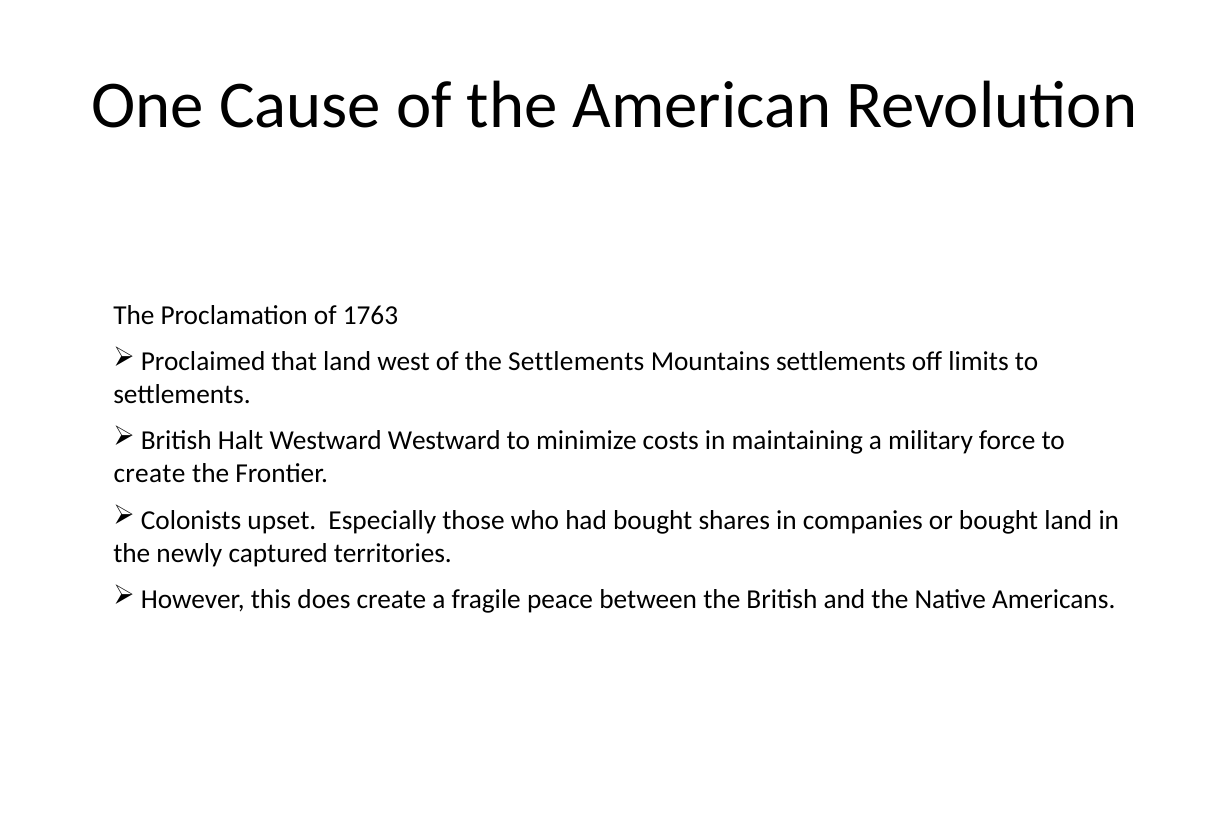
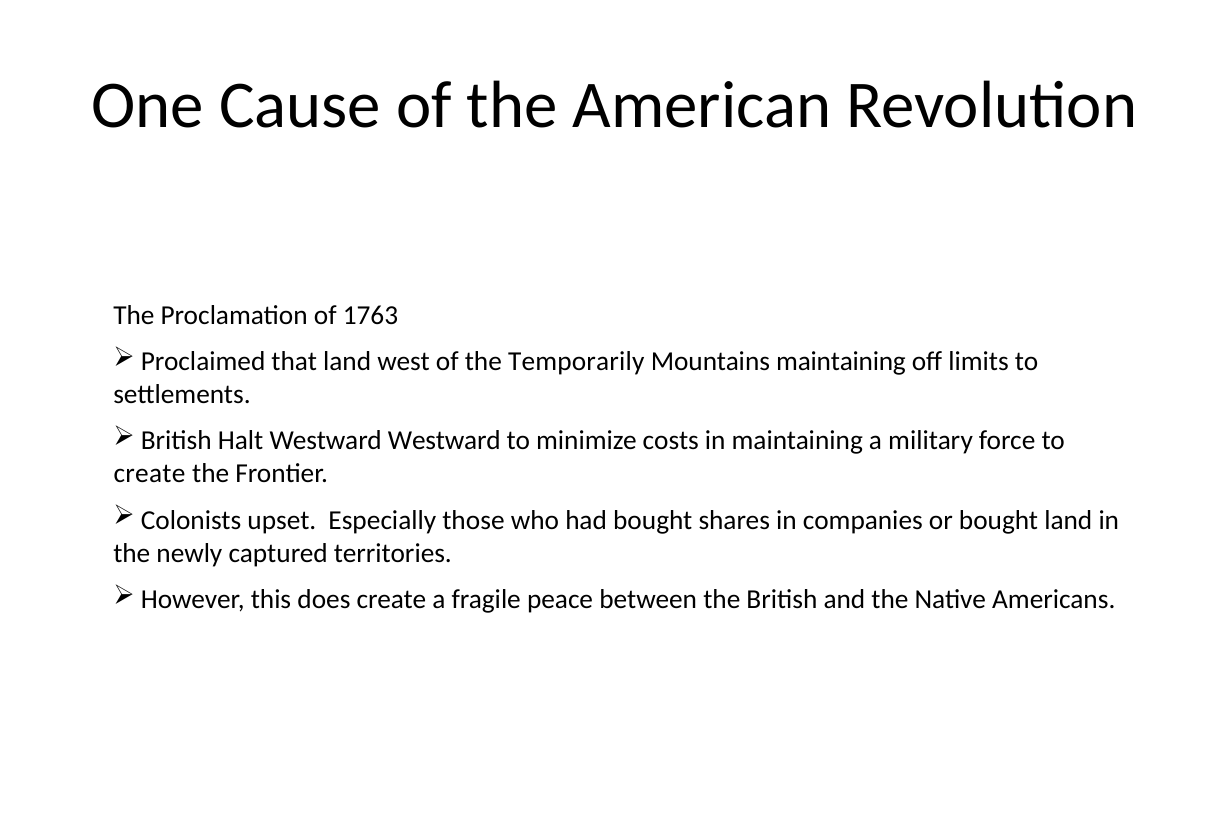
the Settlements: Settlements -> Temporarily (576, 362)
Mountains settlements: settlements -> maintaining (841, 362)
